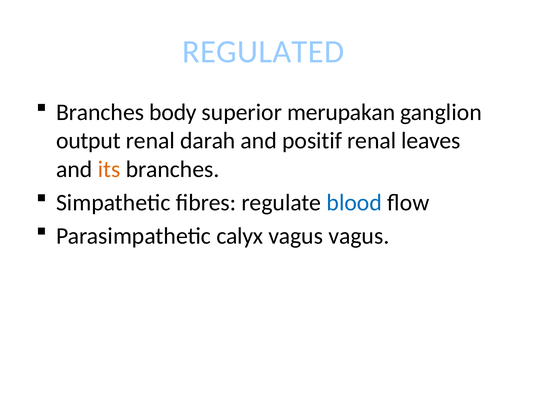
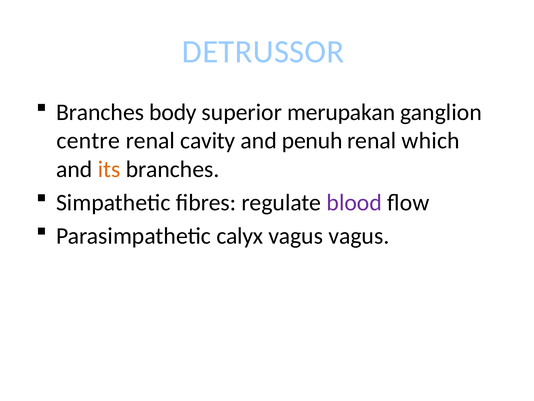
REGULATED: REGULATED -> DETRUSSOR (263, 52)
output: output -> centre (88, 141)
darah: darah -> cavity (208, 141)
positif: positif -> penuh (312, 141)
leaves: leaves -> which (431, 141)
blood colour: blue -> purple (354, 202)
